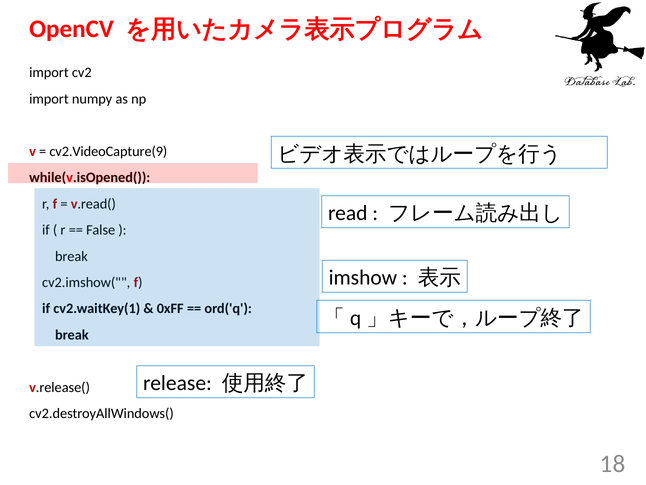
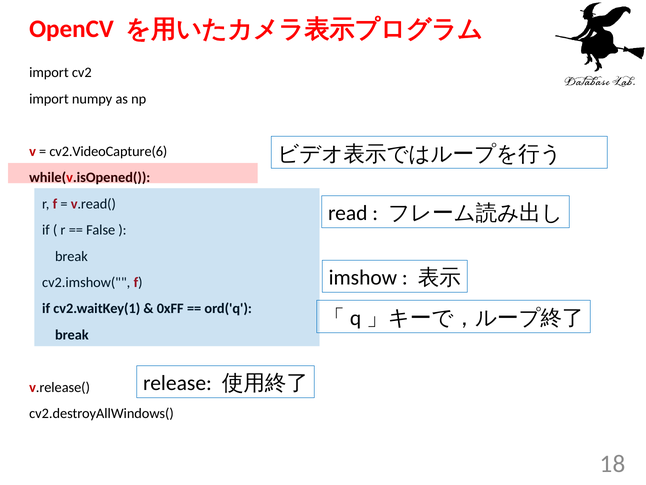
cv2.VideoCapture(9: cv2.VideoCapture(9 -> cv2.VideoCapture(6 (108, 151)
